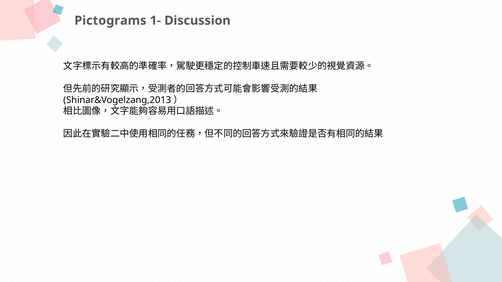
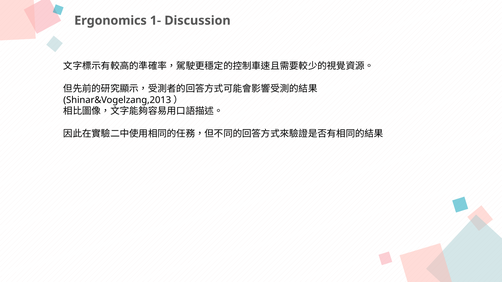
Pictograms: Pictograms -> Ergonomics (111, 21)
